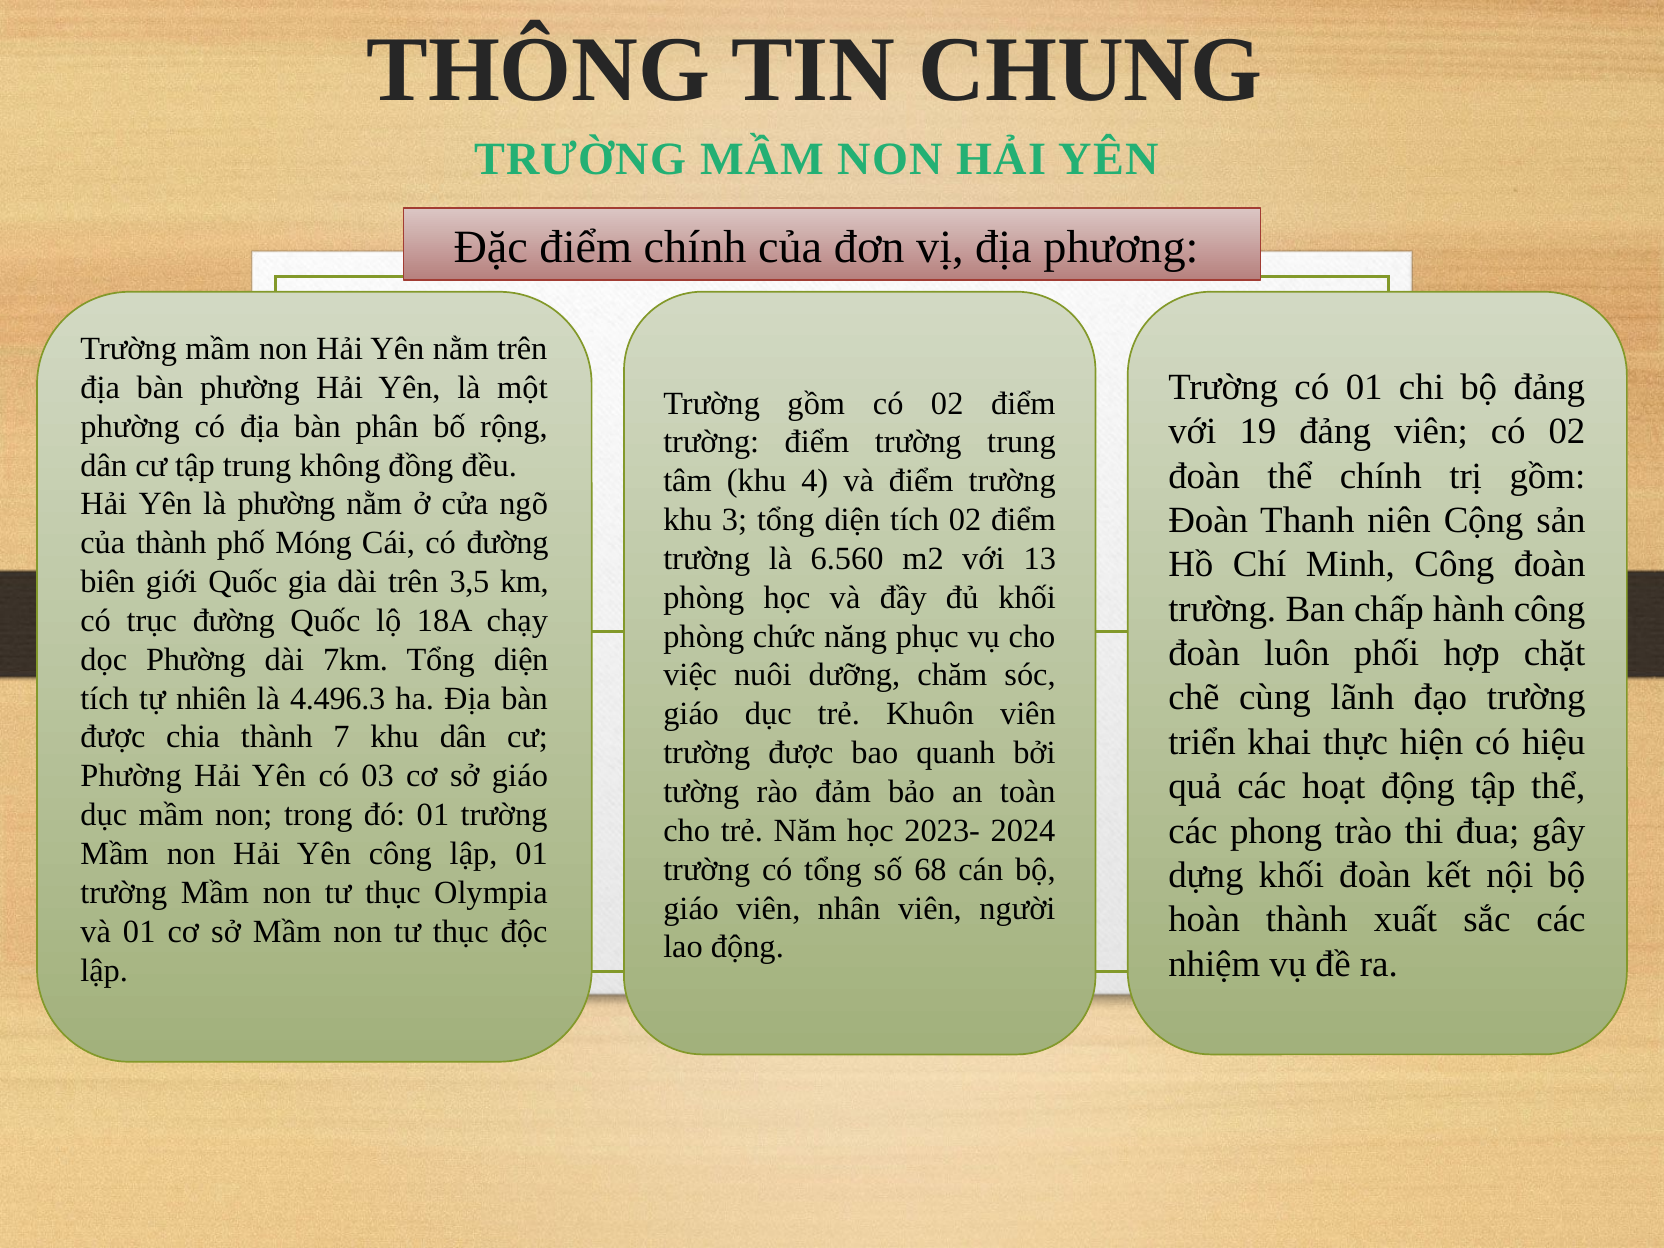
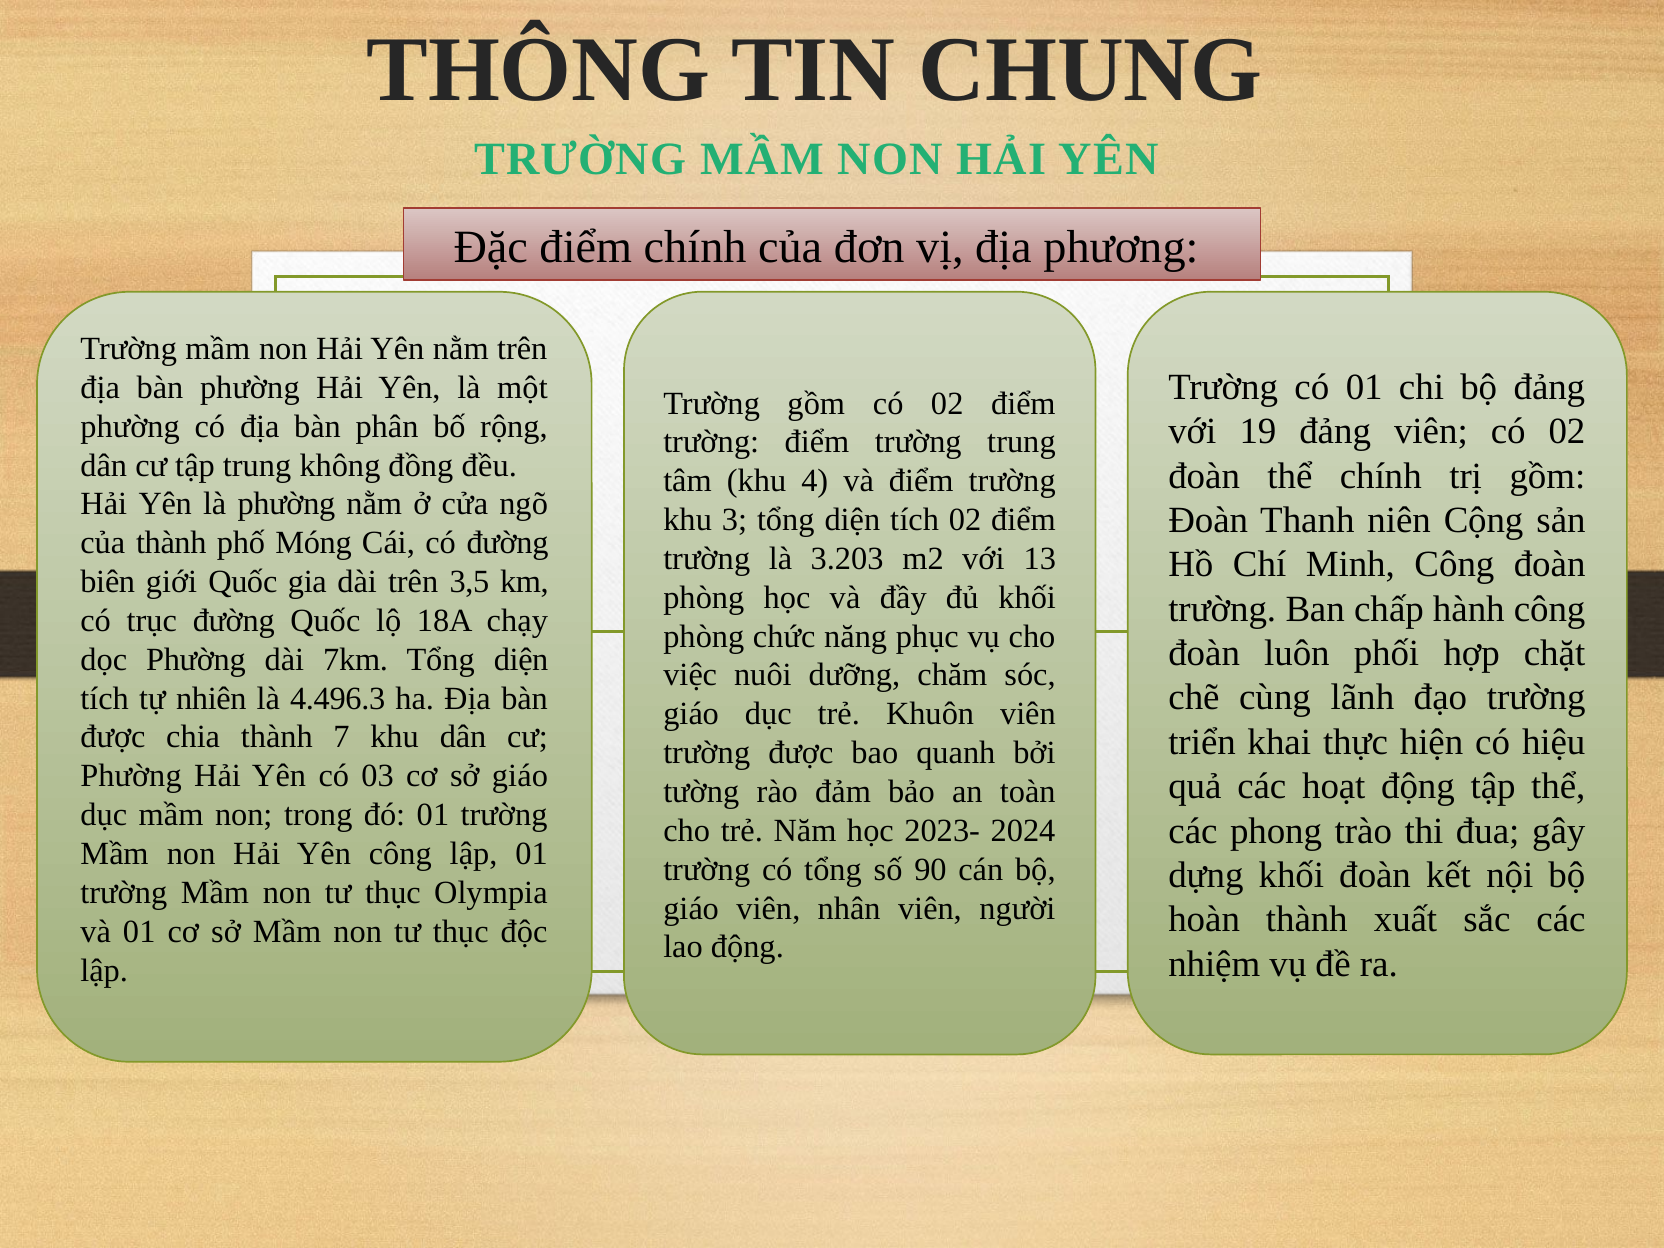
6.560: 6.560 -> 3.203 (847, 559)
68: 68 -> 90 (930, 870)
